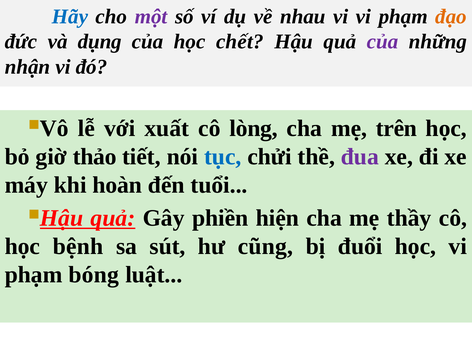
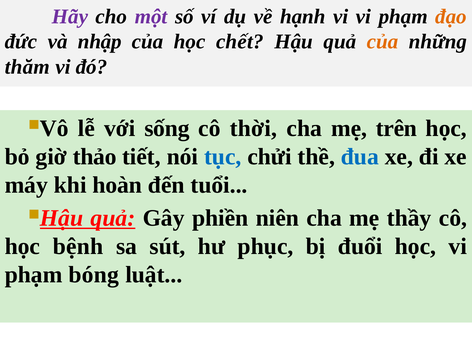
Hãy colour: blue -> purple (70, 16)
nhau: nhau -> hạnh (303, 16)
dụng: dụng -> nhập (100, 42)
của colour: purple -> orange (383, 42)
nhận: nhận -> thăm (27, 67)
xuất: xuất -> sống (167, 128)
lòng: lòng -> thời (253, 128)
đua colour: purple -> blue (360, 157)
hiện: hiện -> niên (277, 218)
cũng: cũng -> phục (266, 246)
